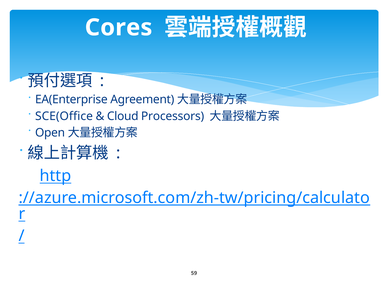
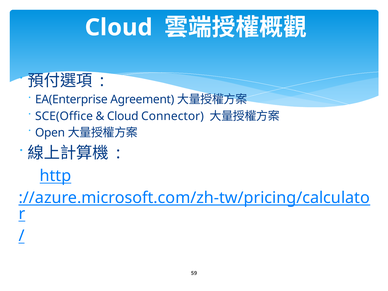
Cores: Cores -> Cloud (119, 28)
Processors: Processors -> Connector (172, 116)
